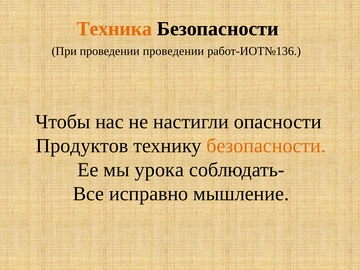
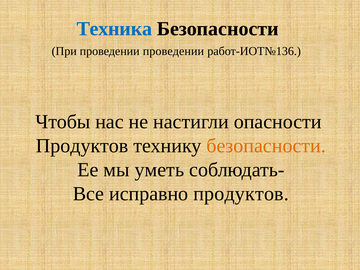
Техника colour: orange -> blue (114, 29)
урока: урока -> уметь (159, 170)
исправно мышление: мышление -> продуктов (241, 194)
